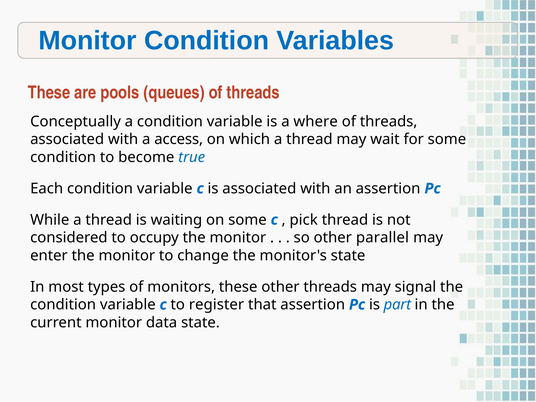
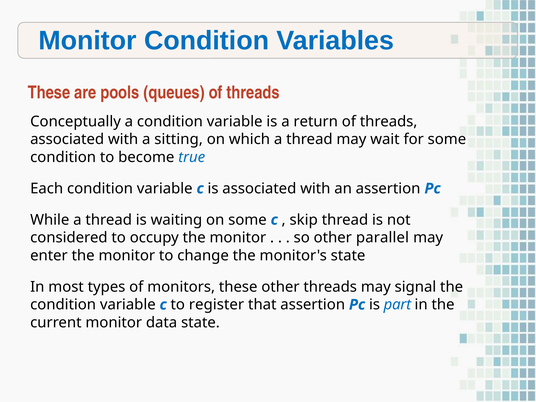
where: where -> return (316, 122)
access: access -> sitting (179, 139)
pick: pick -> skip (304, 220)
